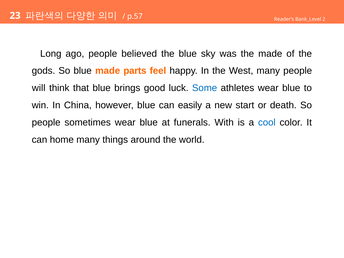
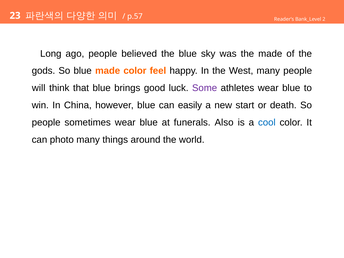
made parts: parts -> color (135, 71)
Some colour: blue -> purple (205, 88)
With: With -> Also (224, 122)
home: home -> photo (62, 140)
